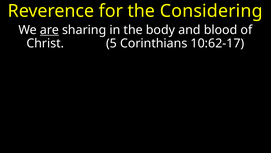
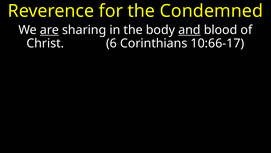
Considering: Considering -> Condemned (211, 11)
and underline: none -> present (189, 30)
5: 5 -> 6 (111, 43)
10:62-17: 10:62-17 -> 10:66-17 (217, 43)
